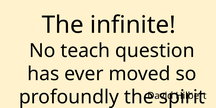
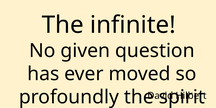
teach: teach -> given (85, 51)
